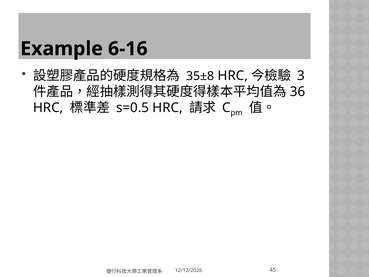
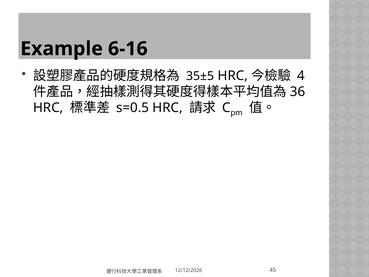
35±8: 35±8 -> 35±5 (200, 76)
3: 3 -> 4 (301, 76)
